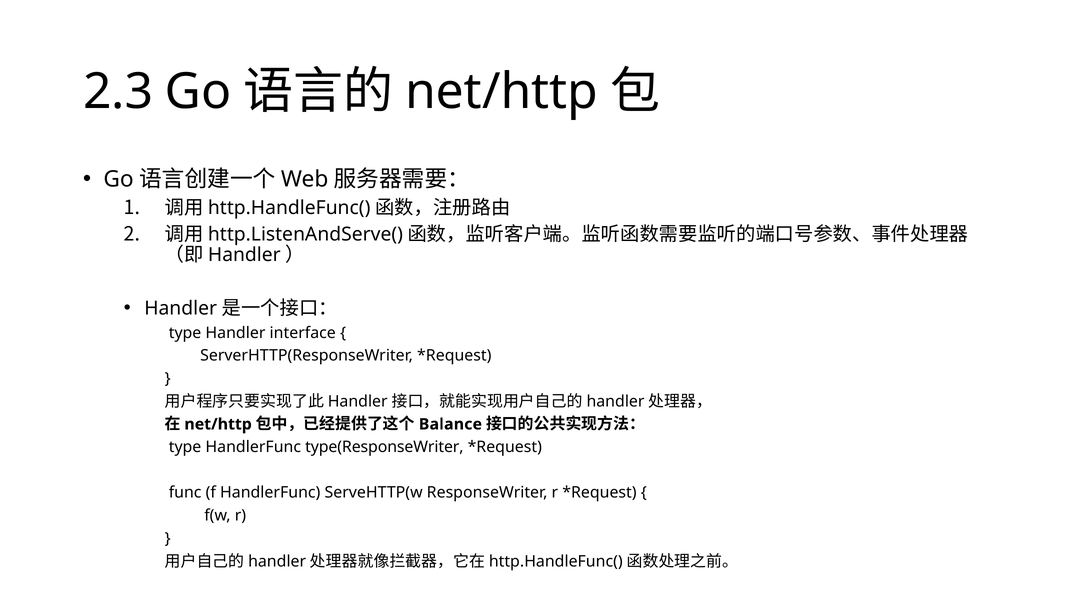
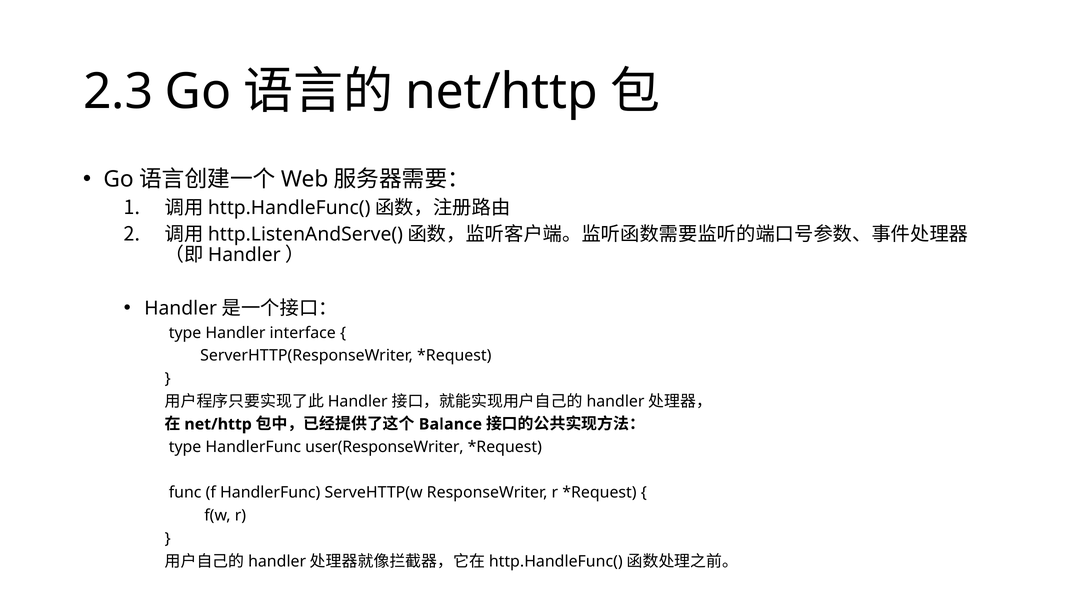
type(ResponseWriter: type(ResponseWriter -> user(ResponseWriter (384, 447)
